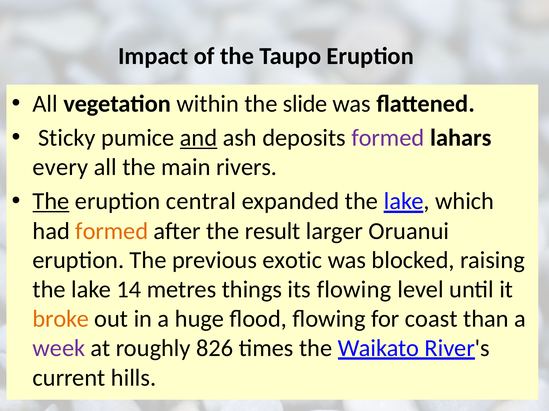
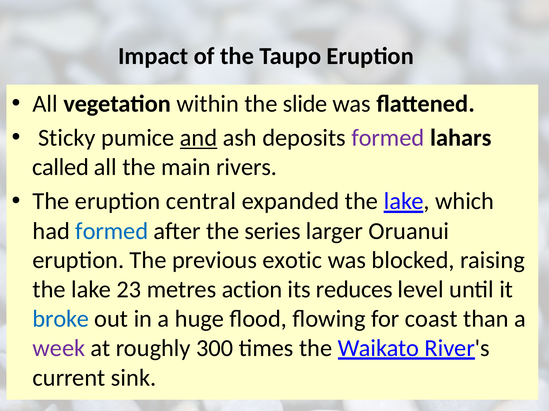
every: every -> called (61, 167)
The underline: present -> none (51, 202)
formed colour: orange -> blue (112, 231)
result: result -> series (273, 231)
14: 14 -> 23 (129, 290)
things: things -> action (252, 290)
its flowing: flowing -> reduces (354, 290)
broke colour: orange -> blue (61, 319)
826: 826 -> 300 (215, 349)
hills: hills -> sink (134, 379)
